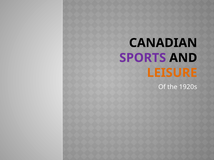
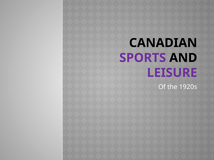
LEISURE colour: orange -> purple (172, 73)
